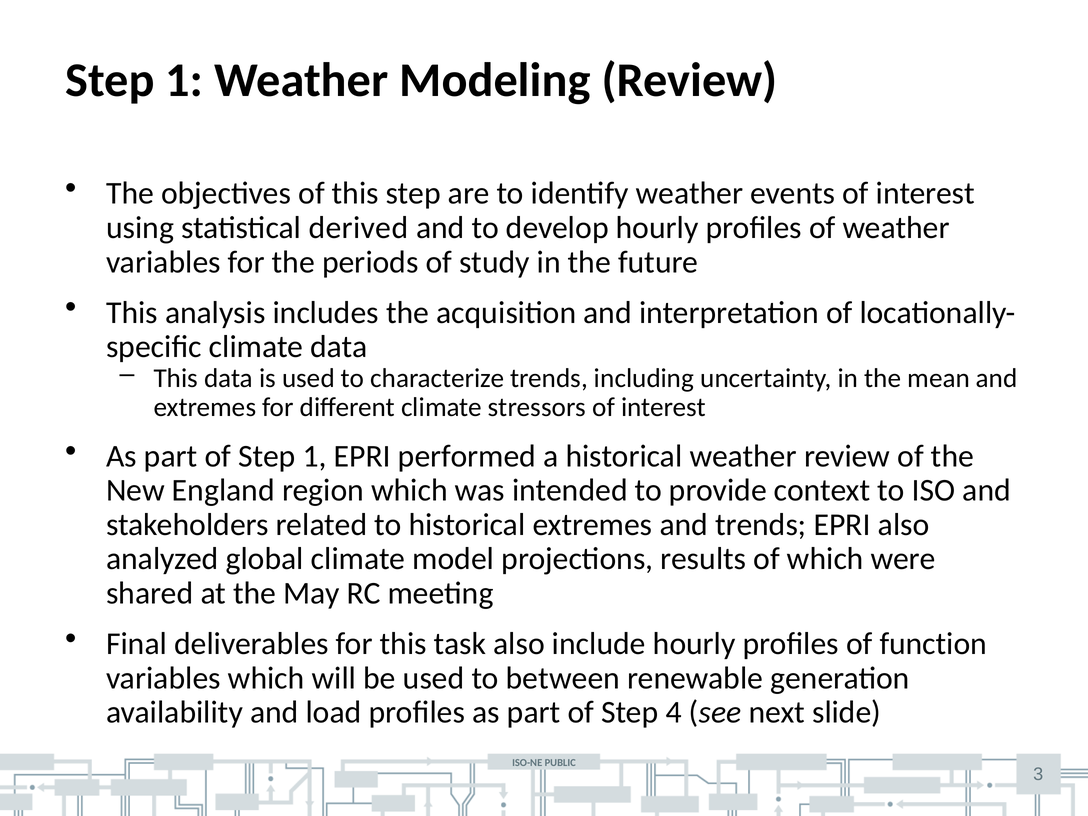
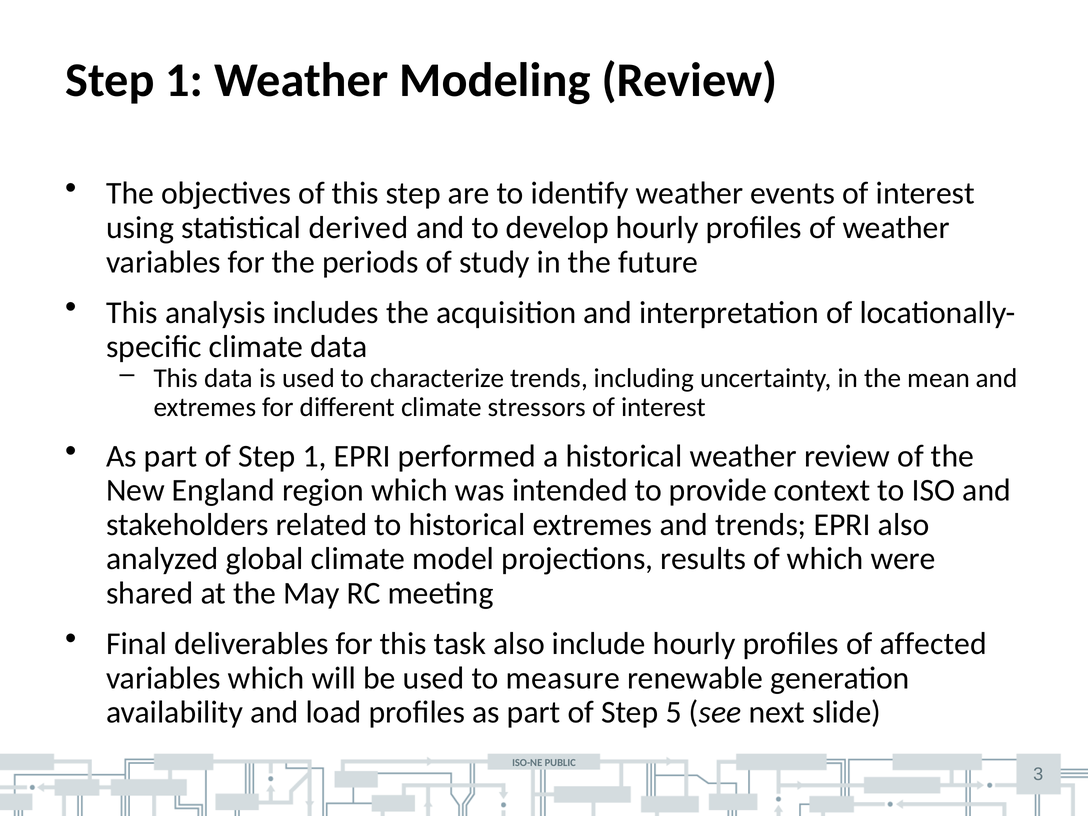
function: function -> affected (933, 644)
between: between -> measure (563, 678)
4: 4 -> 5 (674, 712)
